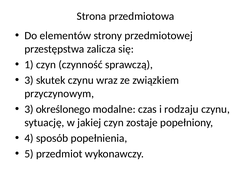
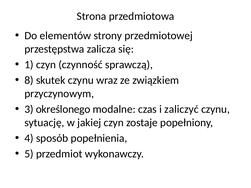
3: 3 -> 8 (29, 80)
rodzaju: rodzaju -> zaliczyć (181, 109)
